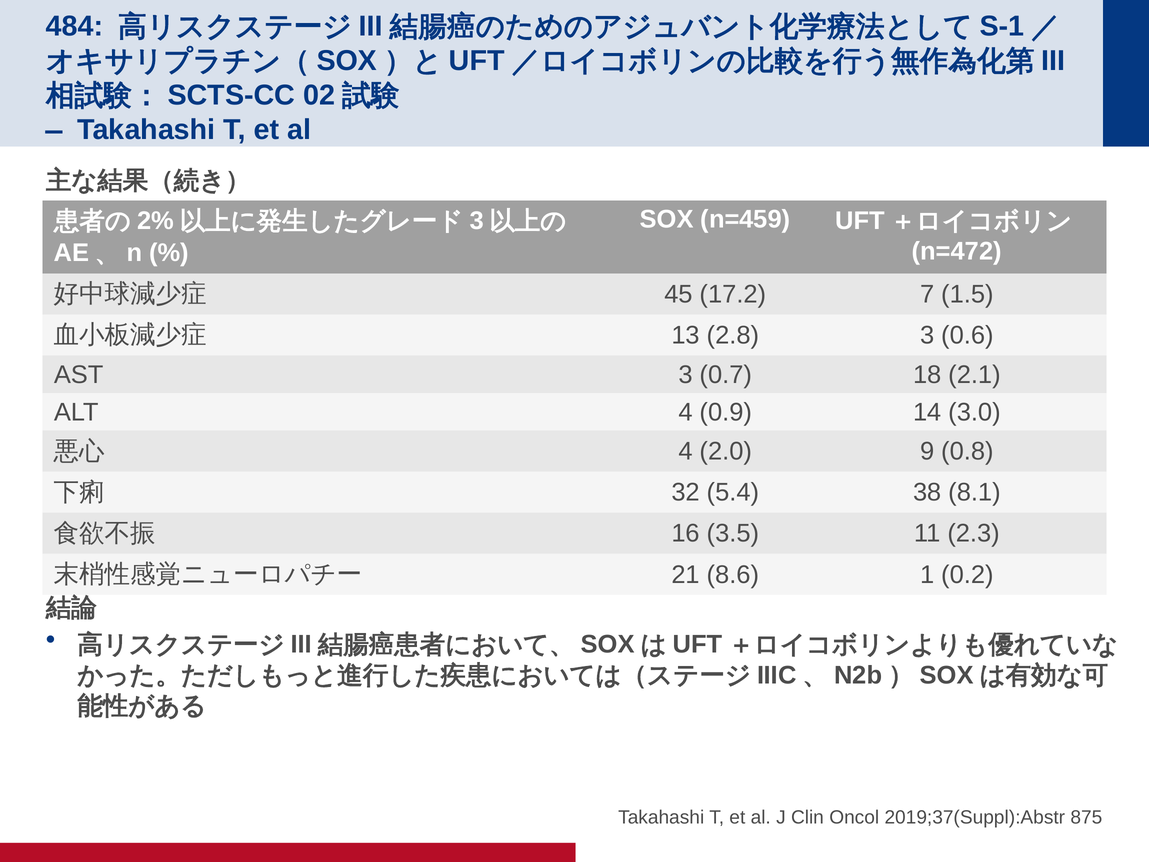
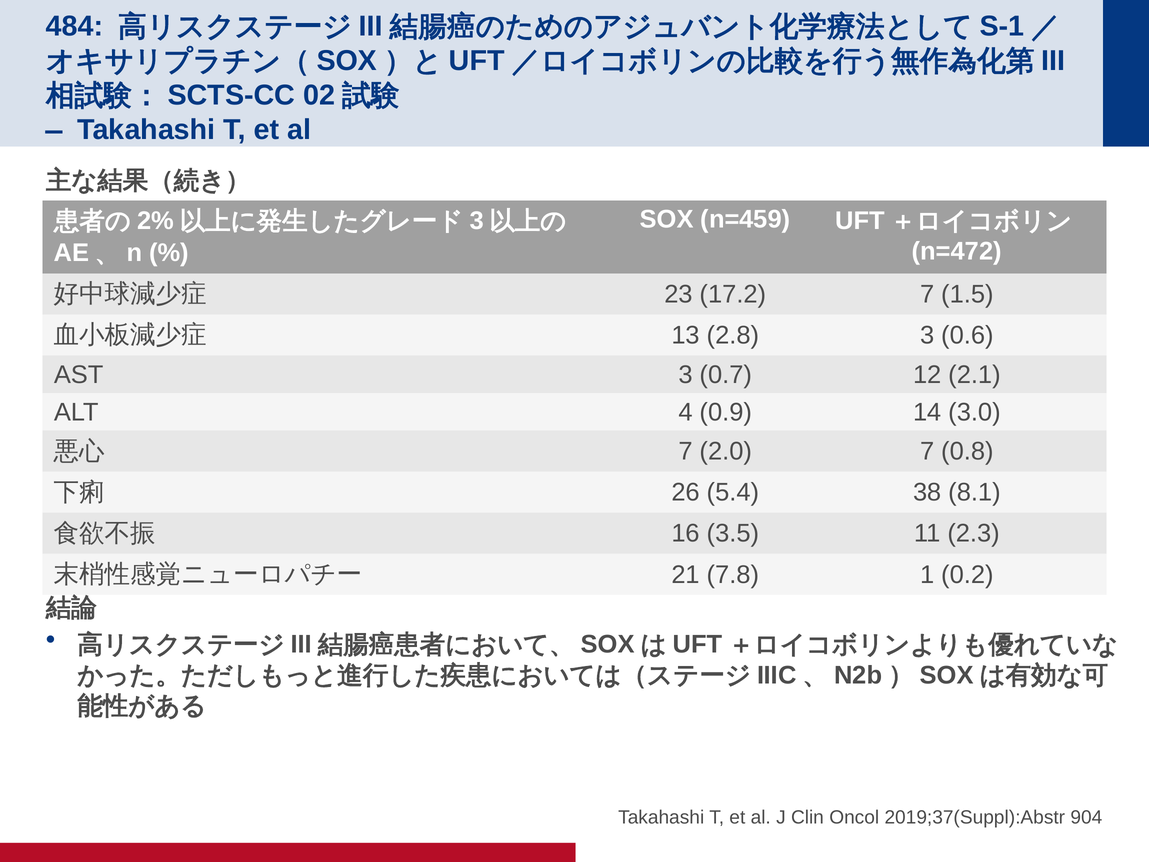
45: 45 -> 23 (678, 294)
18: 18 -> 12 (927, 375)
4: 4 -> 7 (686, 451)
2.0 9: 9 -> 7 (927, 451)
32: 32 -> 26 (686, 492)
8.6: 8.6 -> 7.8 (733, 574)
875: 875 -> 904 (1086, 817)
